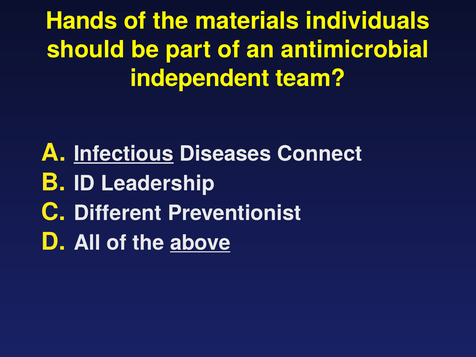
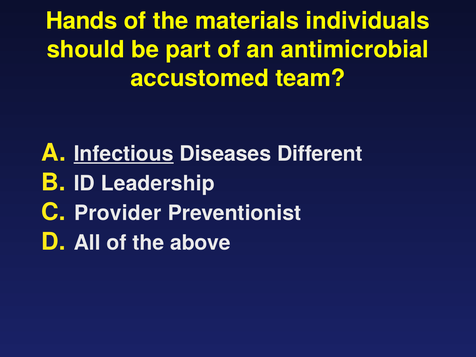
independent: independent -> accustomed (200, 78)
Connect: Connect -> Different (320, 154)
Different: Different -> Provider (118, 213)
above underline: present -> none (200, 243)
